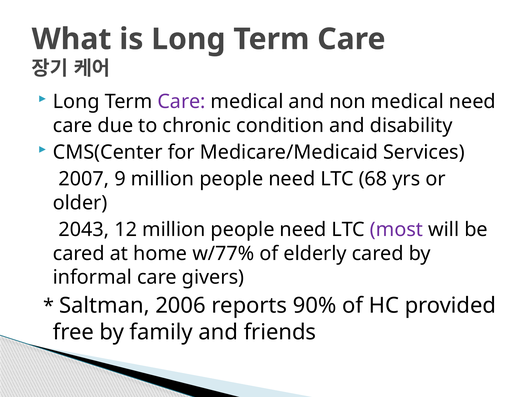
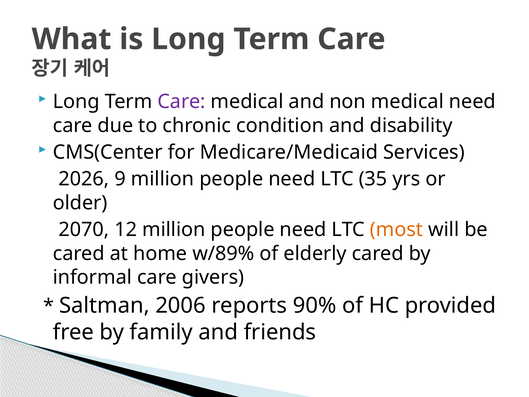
2007: 2007 -> 2026 (84, 179)
68: 68 -> 35 (373, 179)
2043: 2043 -> 2070 (84, 230)
most colour: purple -> orange (397, 230)
w/77%: w/77% -> w/89% (223, 253)
